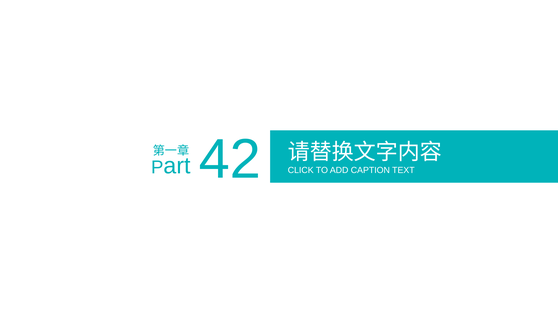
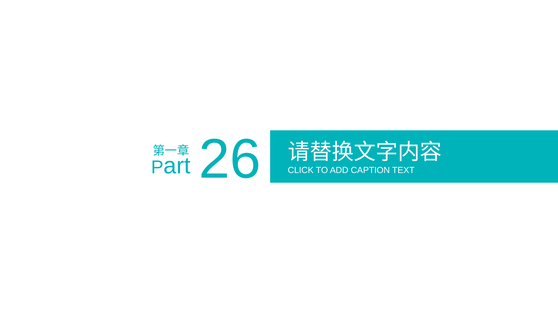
42: 42 -> 26 (230, 159)
